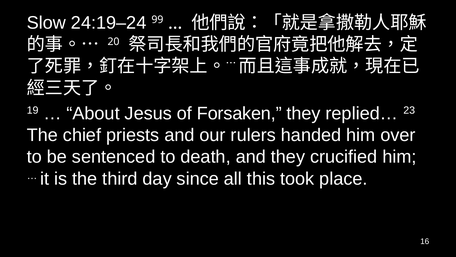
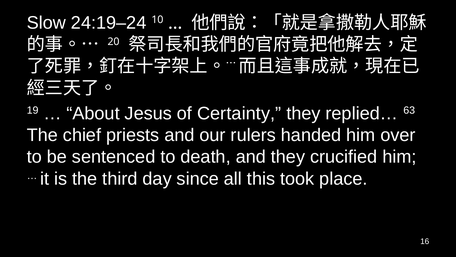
99: 99 -> 10 (157, 20)
Forsaken: Forsaken -> Certainty (239, 113)
23: 23 -> 63 (409, 110)
